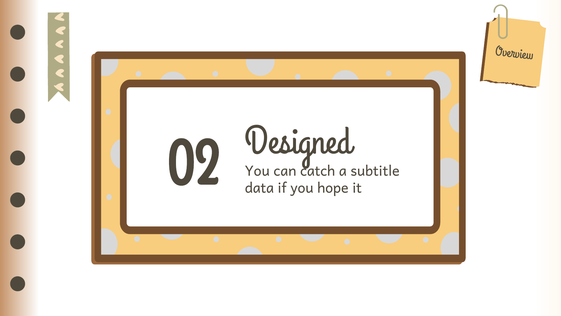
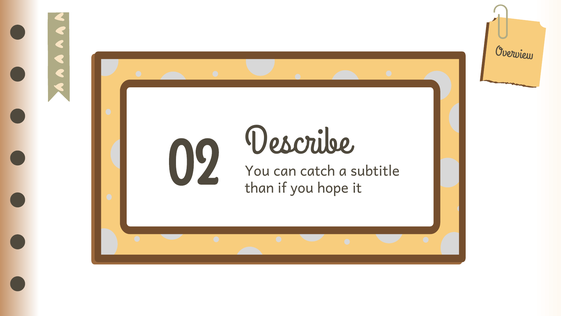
Designed: Designed -> Describe (298, 140)
data: data -> than (259, 188)
